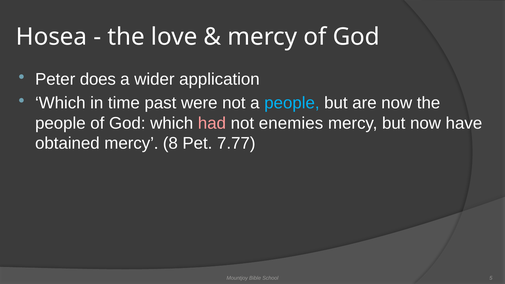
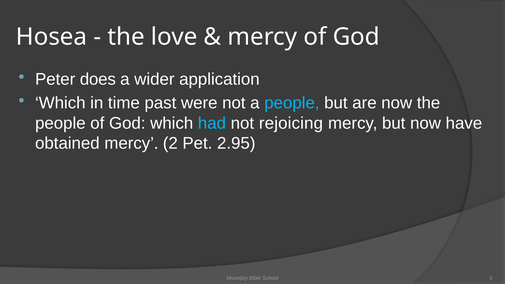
had colour: pink -> light blue (212, 123)
enemies: enemies -> rejoicing (291, 123)
8: 8 -> 2 (170, 143)
7.77: 7.77 -> 2.95 (236, 143)
